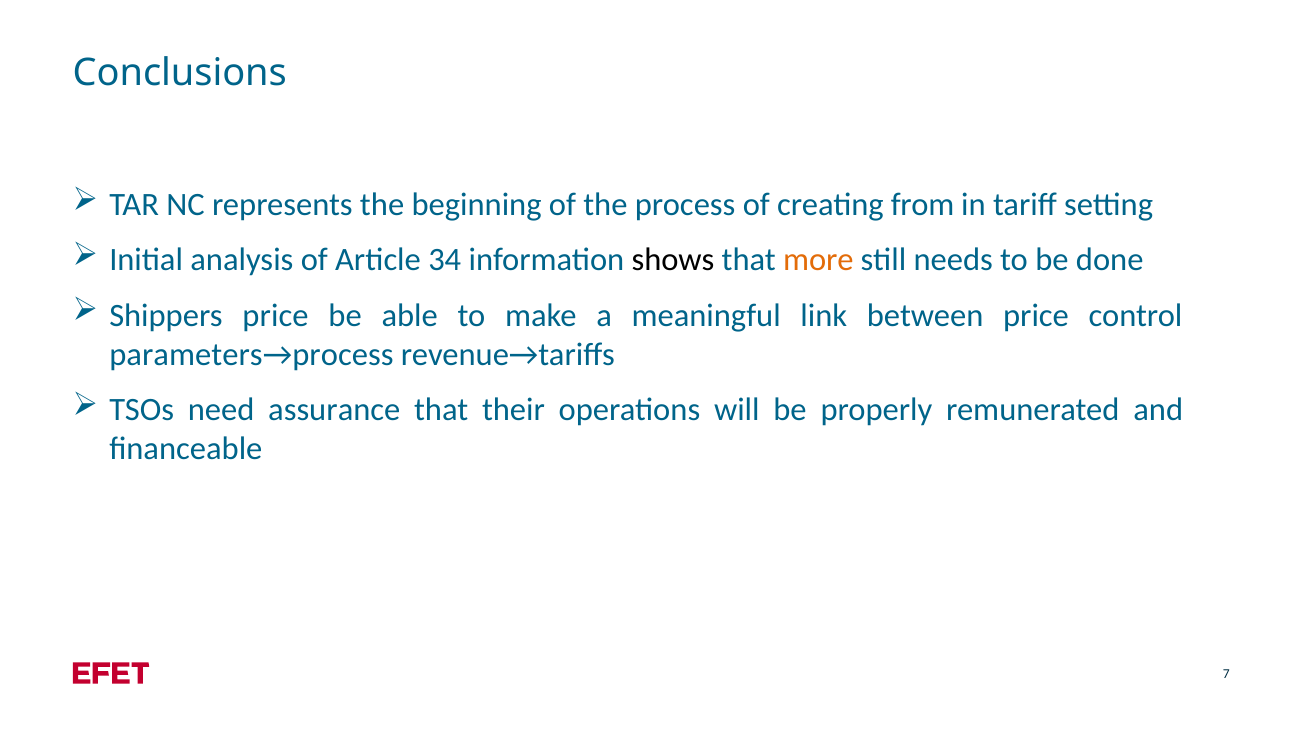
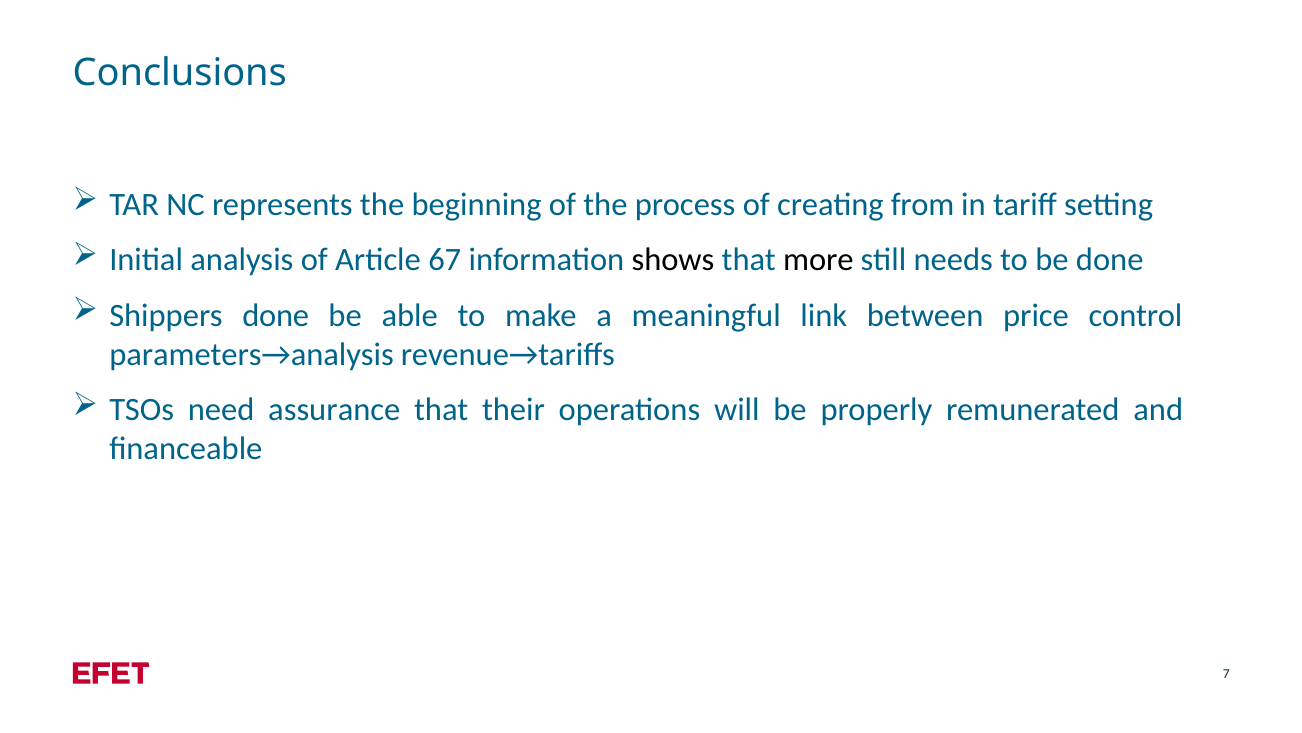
34: 34 -> 67 (445, 260)
more colour: orange -> black (818, 260)
Shippers price: price -> done (276, 315)
parameters→process: parameters→process -> parameters→analysis (252, 354)
